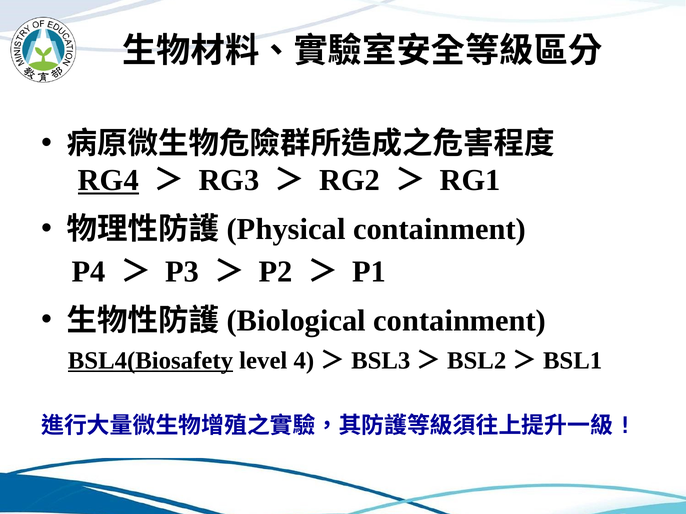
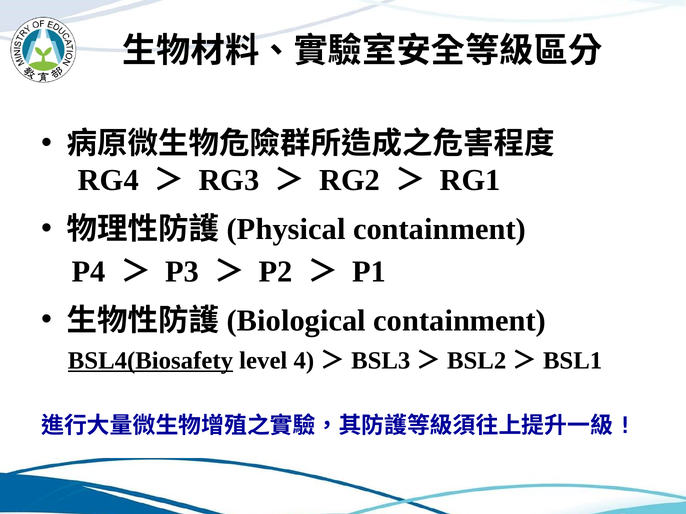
RG4 underline: present -> none (108, 181)
